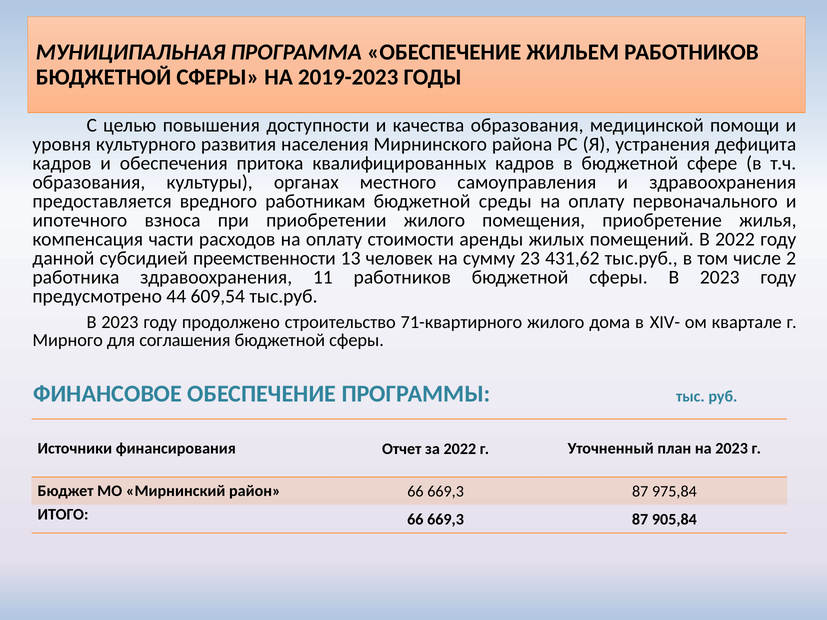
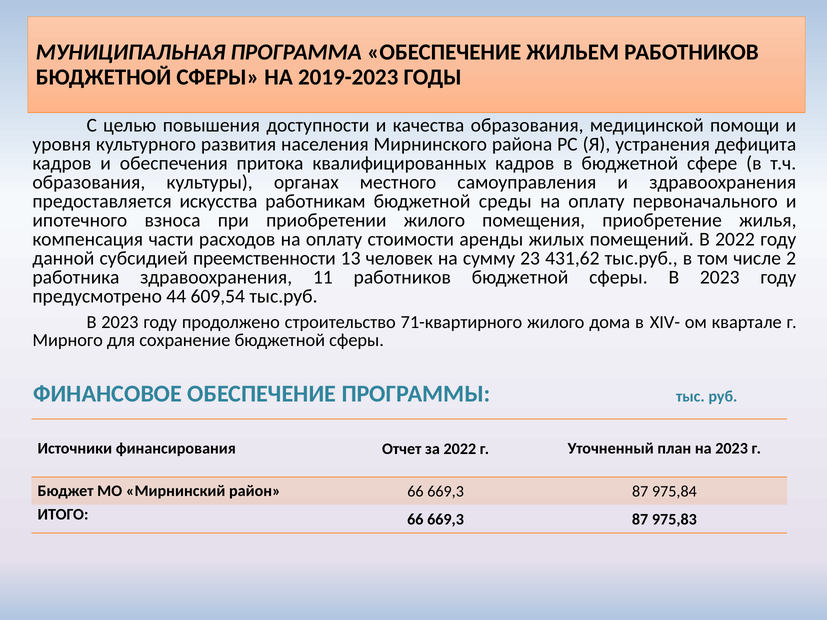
вредного: вредного -> искусства (219, 201)
соглашения: соглашения -> сохранение (185, 340)
905,84: 905,84 -> 975,83 (674, 520)
